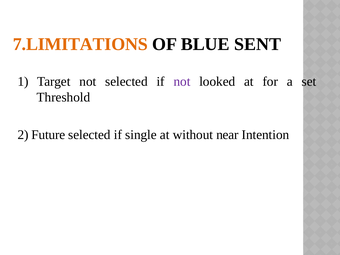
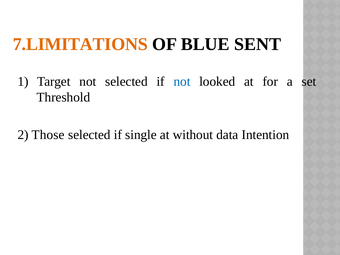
not colour: purple -> blue (182, 81)
Future: Future -> Those (48, 135)
near: near -> data (227, 135)
